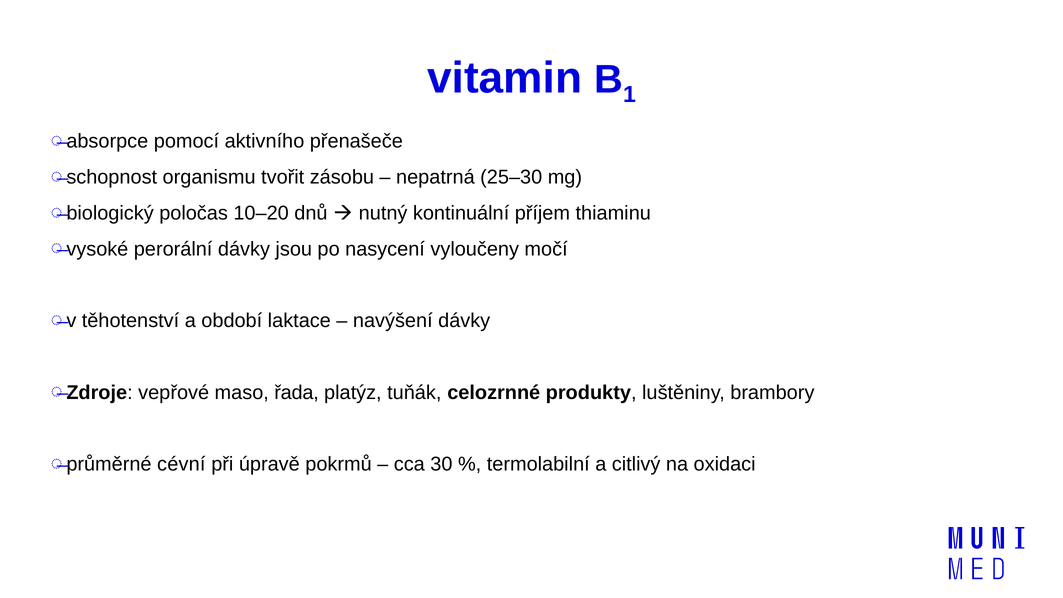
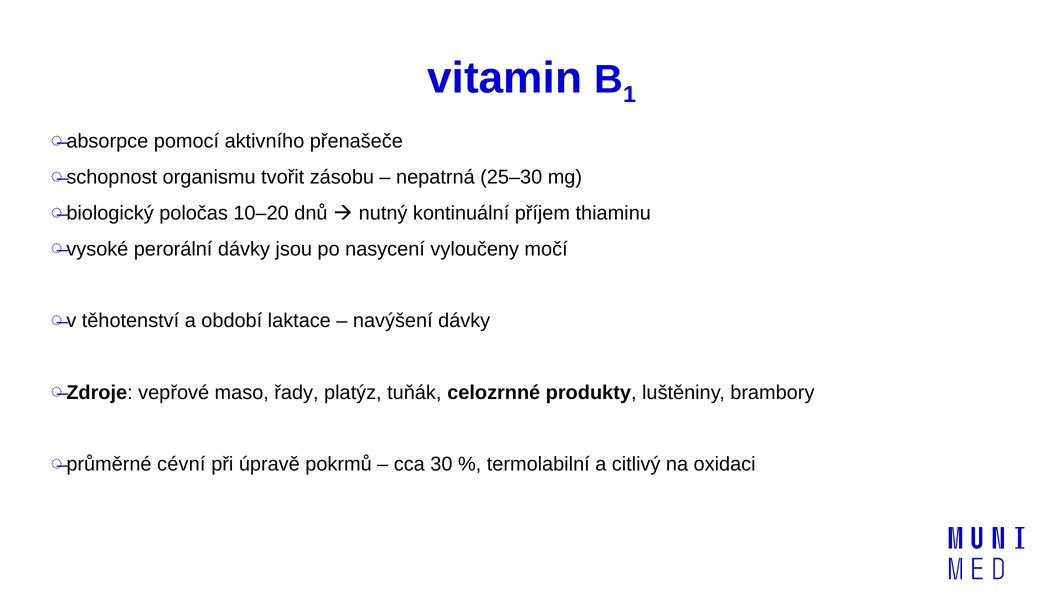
řada: řada -> řady (296, 392)
